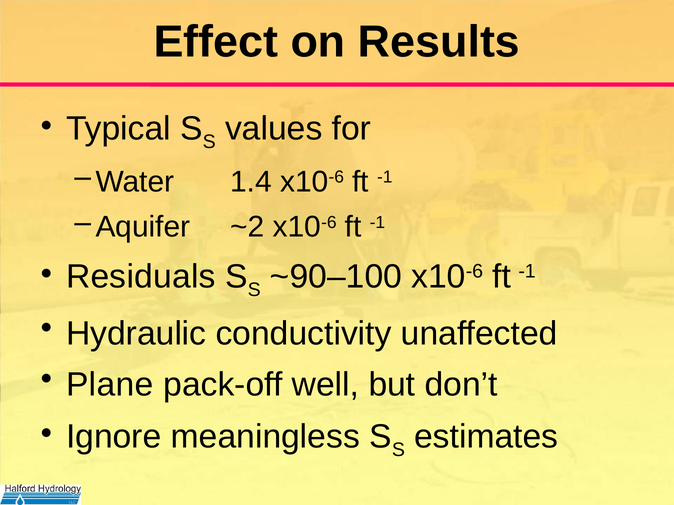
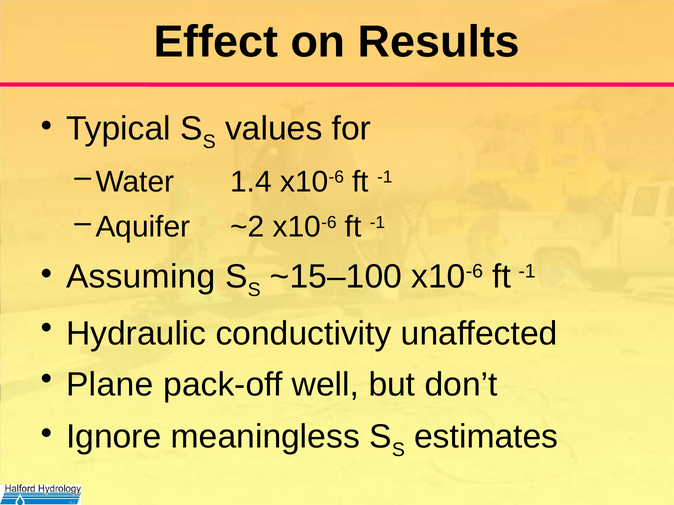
Residuals: Residuals -> Assuming (141, 277)
~90–100: ~90–100 -> ~15–100 (336, 277)
